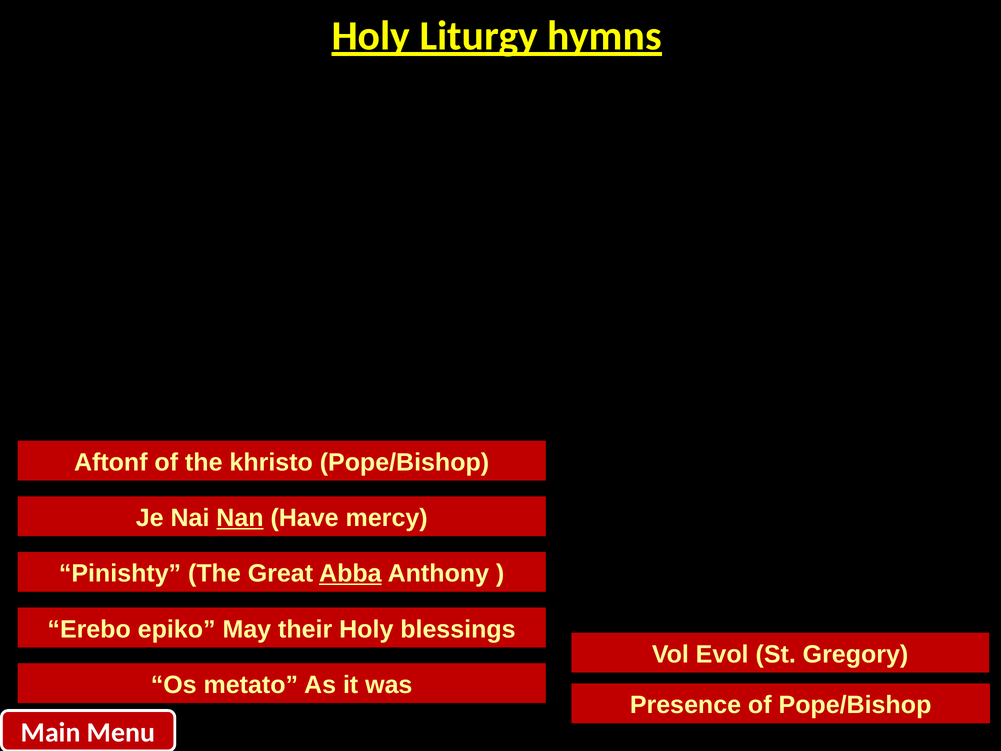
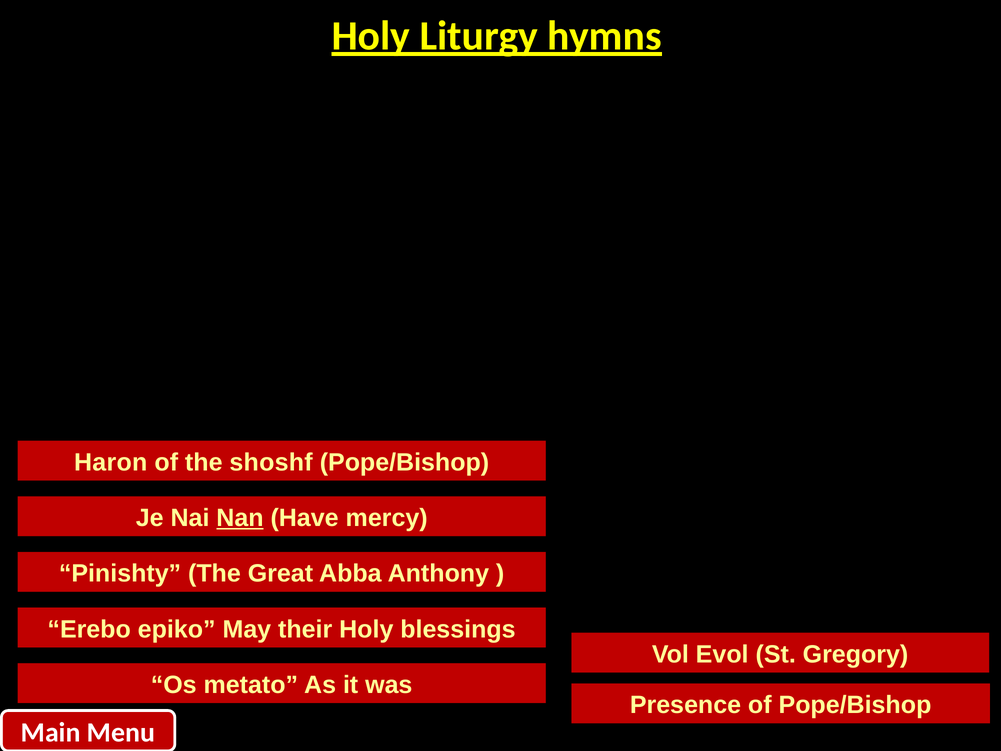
Aftonf: Aftonf -> Haron (111, 462)
khristo: khristo -> shoshf (271, 462)
Abba underline: present -> none (350, 573)
